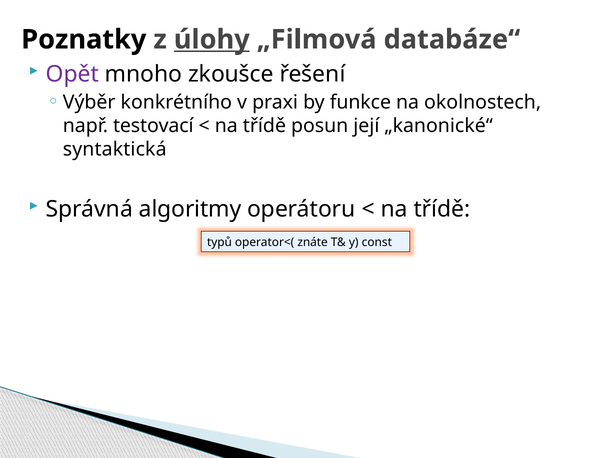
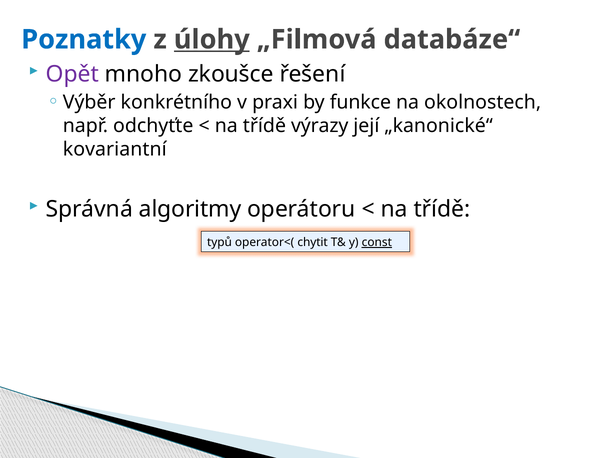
Poznatky colour: black -> blue (84, 40)
testovací: testovací -> odchyťte (153, 126)
posun: posun -> výrazy (320, 126)
syntaktická: syntaktická -> kovariantní (115, 149)
znáte: znáte -> chytit (313, 242)
const underline: none -> present (377, 242)
